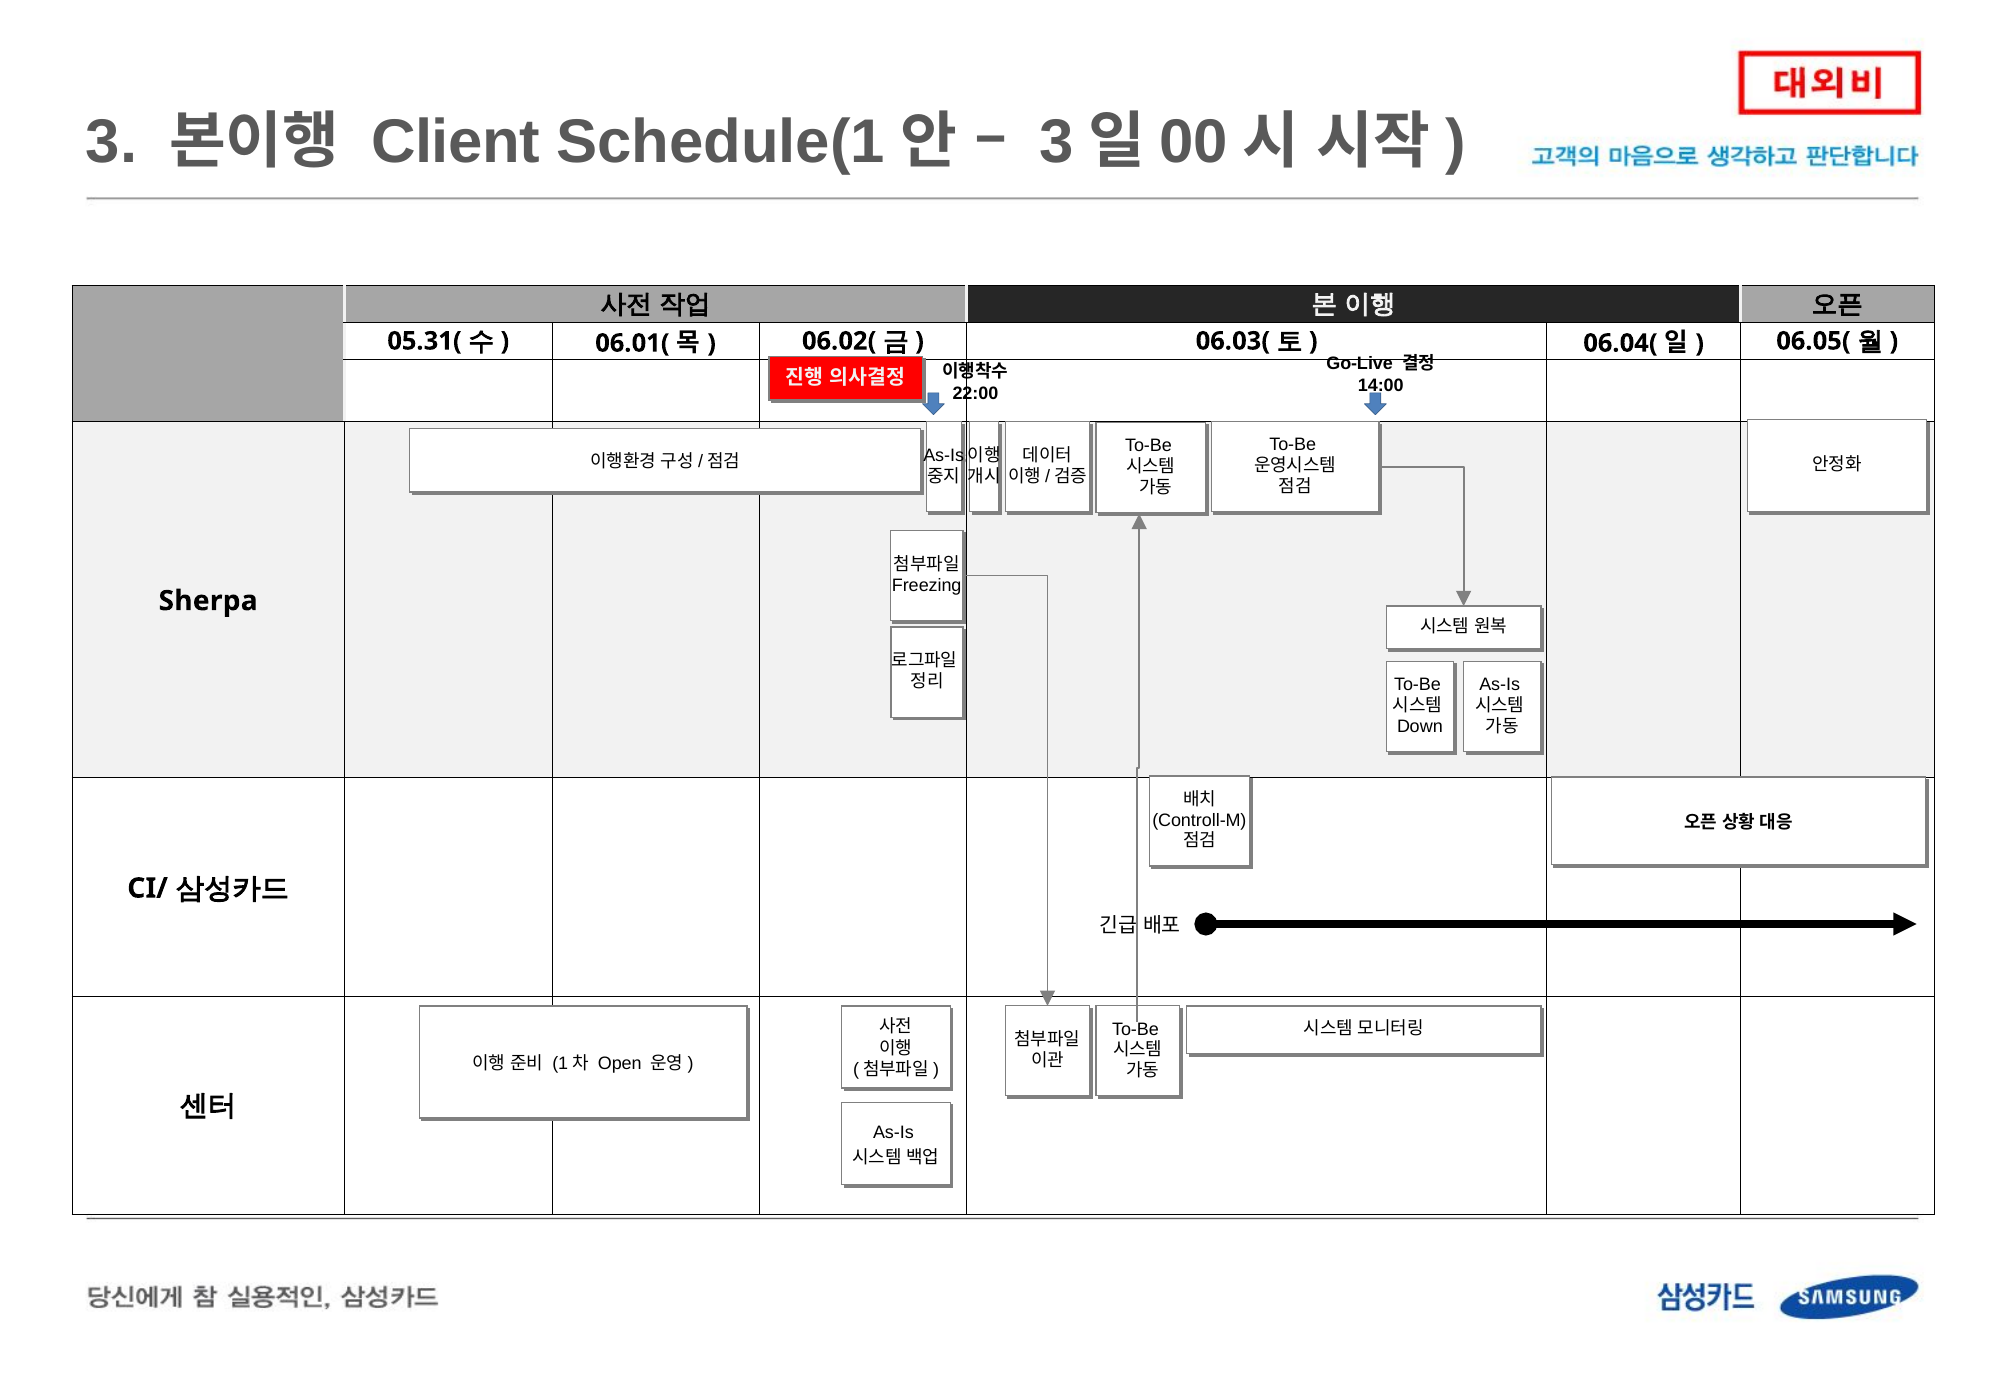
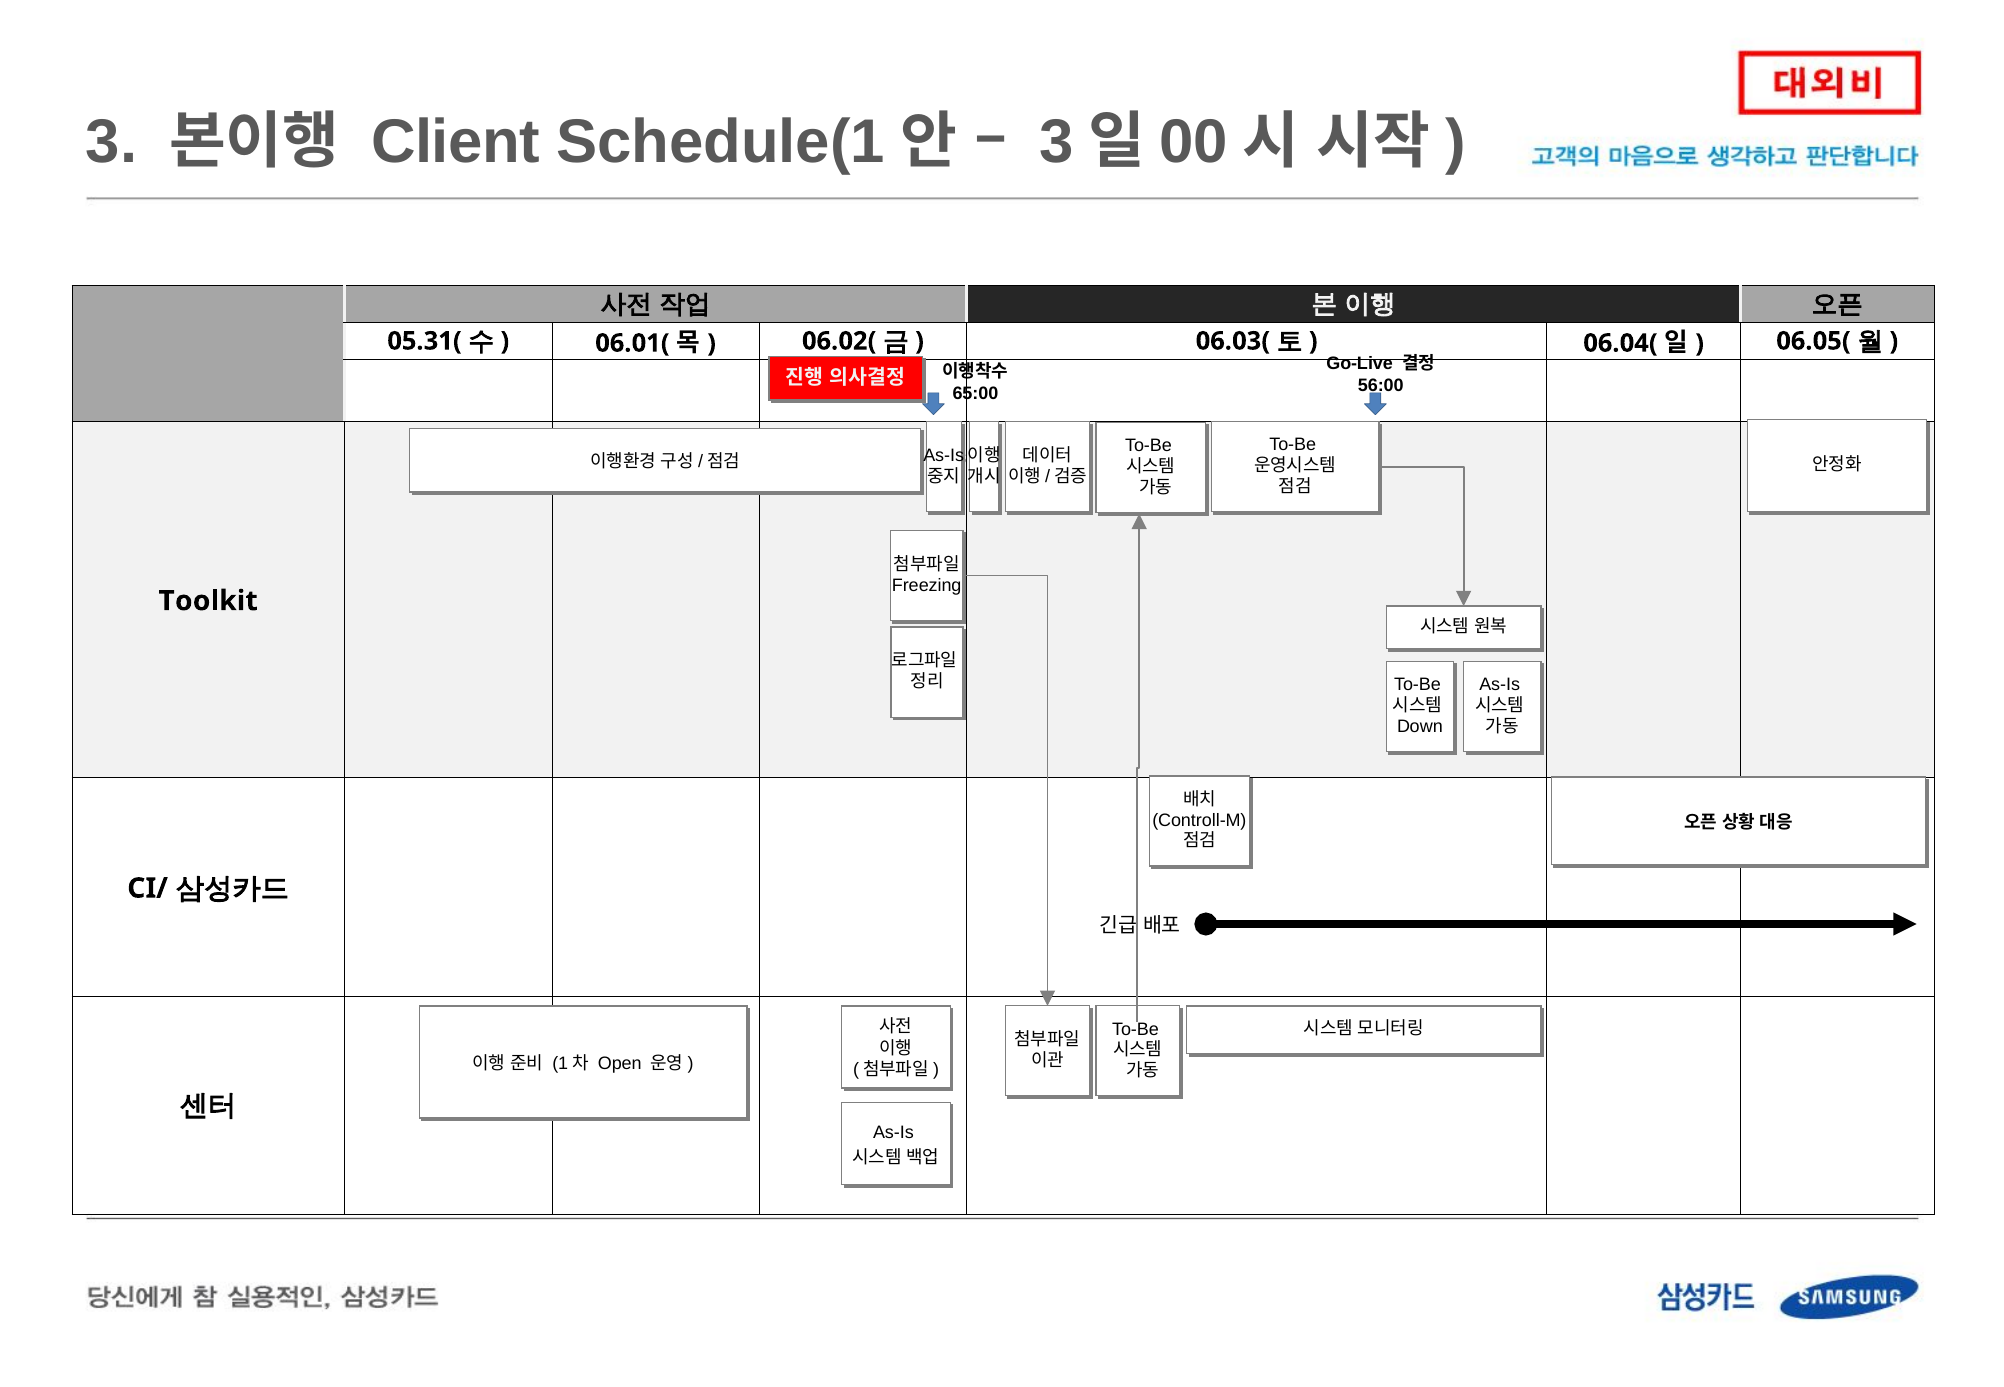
14:00: 14:00 -> 56:00 (1381, 386)
22:00: 22:00 -> 65:00 (975, 393)
Sherpa: Sherpa -> Toolkit (208, 601)
